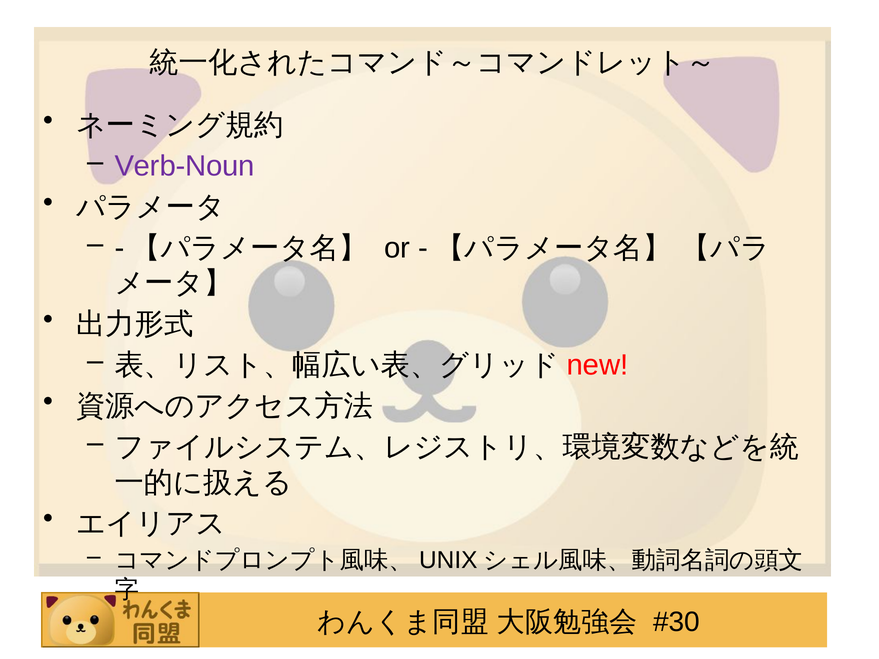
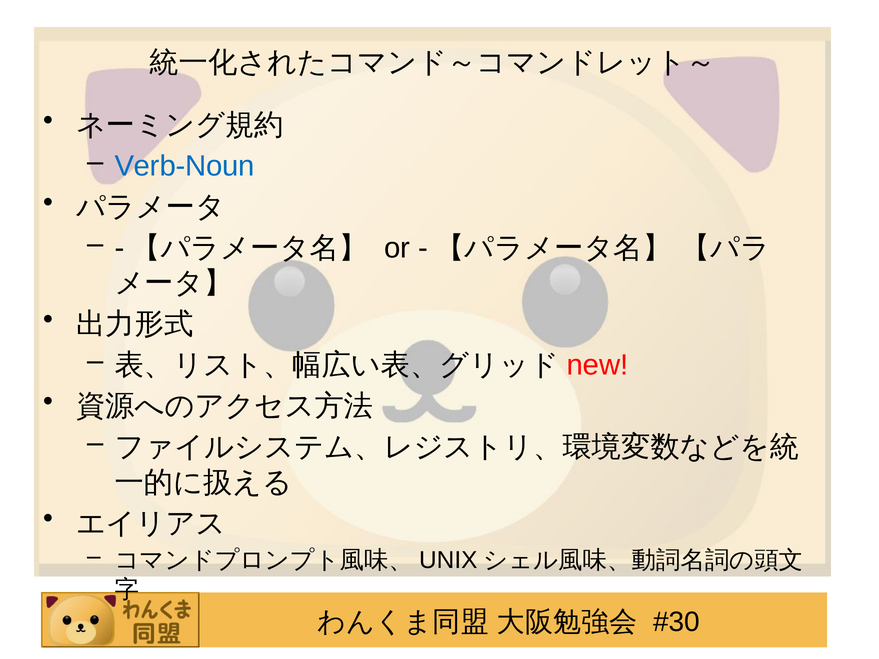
Verb-Noun colour: purple -> blue (185, 166)
